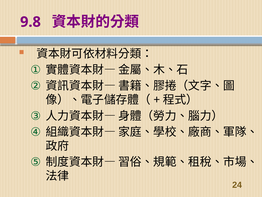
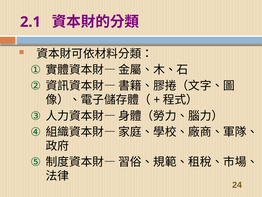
9.8: 9.8 -> 2.1 (30, 22)
